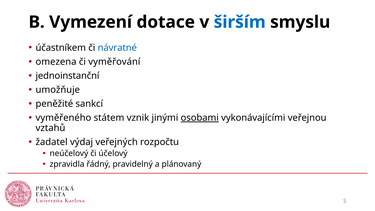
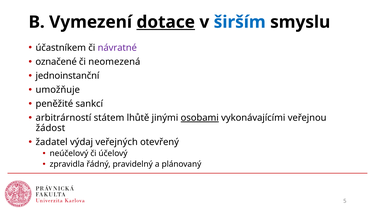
dotace underline: none -> present (166, 22)
návratné colour: blue -> purple (117, 48)
omezena: omezena -> označené (56, 62)
vyměřování: vyměřování -> neomezená (114, 62)
vyměřeného: vyměřeného -> arbitrárností (63, 118)
vznik: vznik -> lhůtě (138, 118)
vztahů: vztahů -> žádost (50, 128)
rozpočtu: rozpočtu -> otevřený (160, 142)
